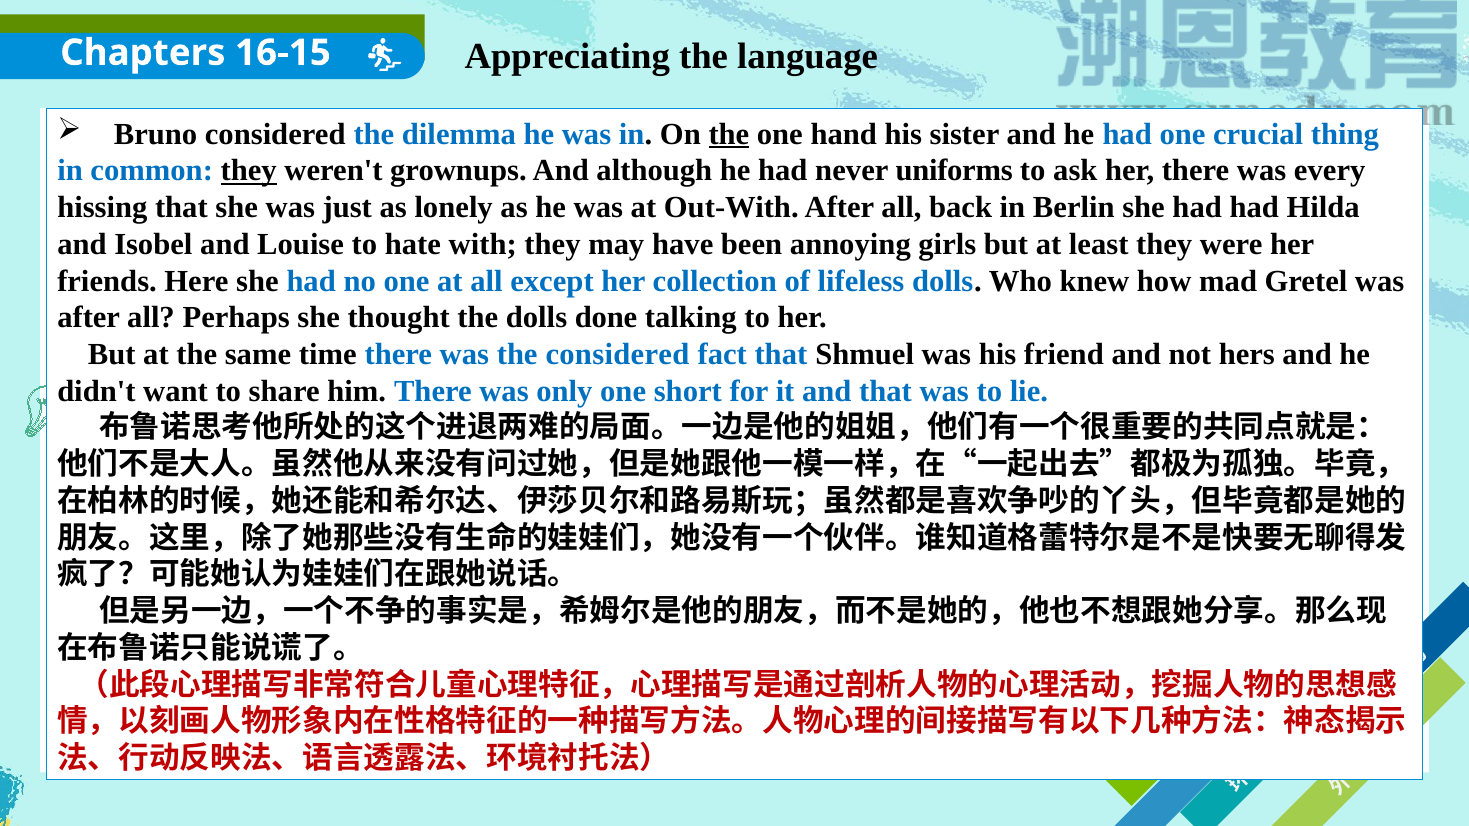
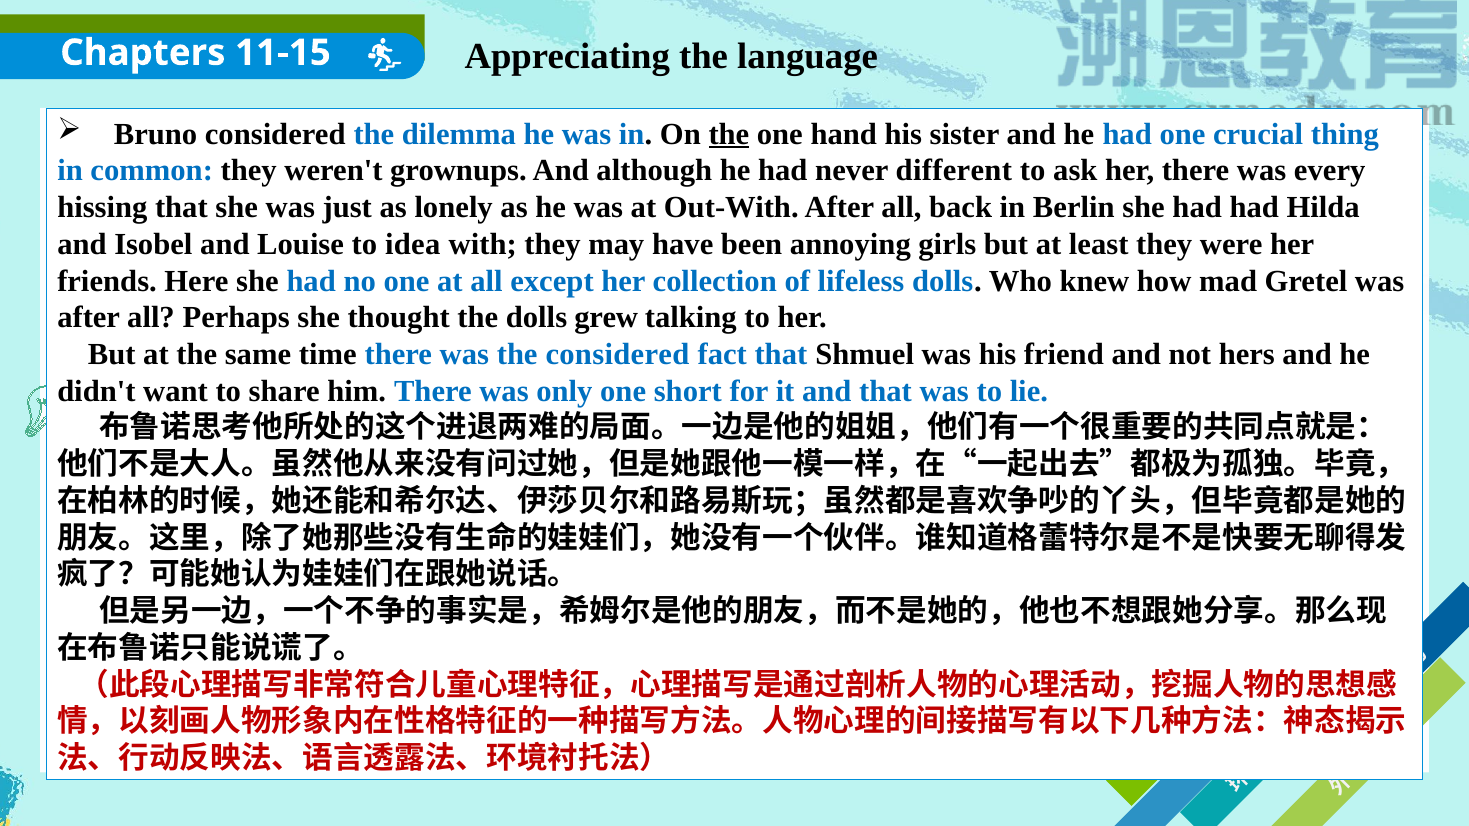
16-15: 16-15 -> 11-15 (283, 53)
they underline: present -> none (249, 171)
uniforms: uniforms -> different (954, 171)
hate: hate -> idea (413, 244)
done: done -> grew (606, 318)
